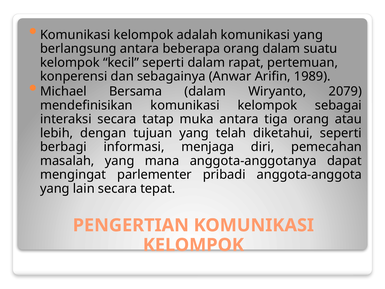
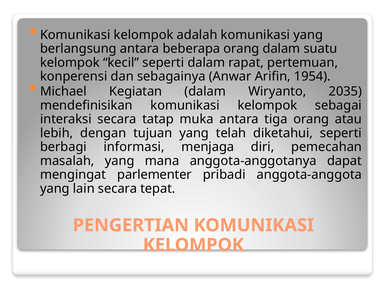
1989: 1989 -> 1954 (312, 76)
Bersama: Bersama -> Kegiatan (136, 91)
2079: 2079 -> 2035 (345, 91)
